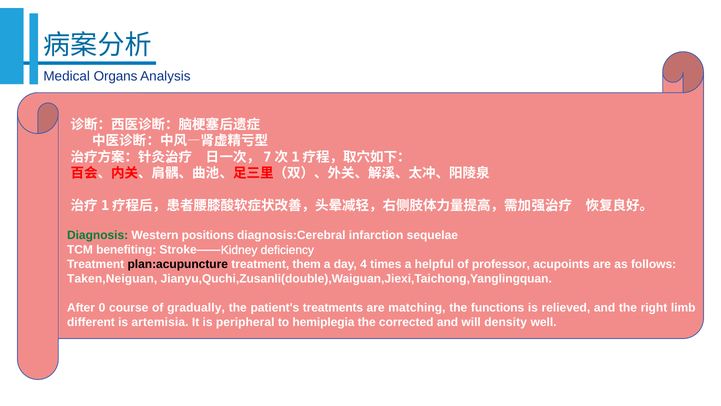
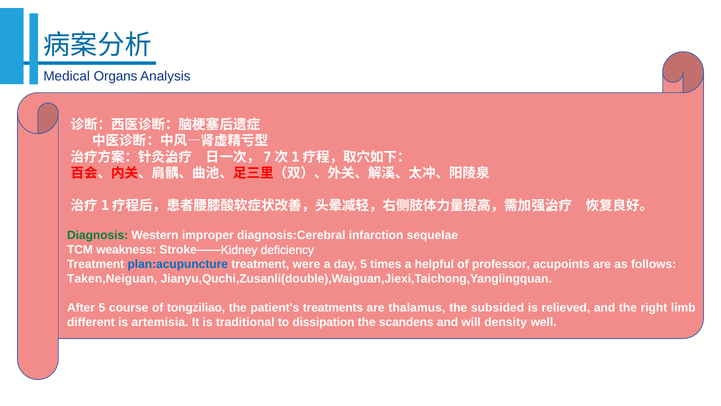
positions: positions -> improper (208, 235)
benefiting: benefiting -> weakness (126, 250)
plan:acupuncture colour: black -> blue (178, 264)
them: them -> were (306, 264)
day 4: 4 -> 5 (363, 264)
After 0: 0 -> 5 (102, 307)
gradually: gradually -> tongziliao (196, 307)
matching: matching -> thalamus (417, 307)
functions: functions -> subsided (498, 307)
peripheral: peripheral -> traditional (245, 322)
hemiplegia: hemiplegia -> dissipation (323, 322)
corrected: corrected -> scandens (406, 322)
